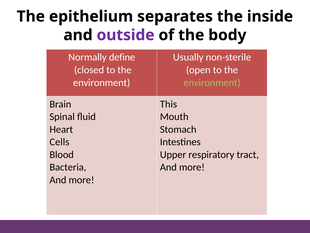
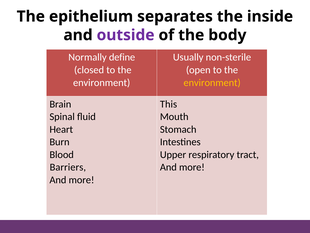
environment colour: light green -> yellow (212, 82)
Cells: Cells -> Burn (60, 142)
Bacteria: Bacteria -> Barriers (68, 167)
